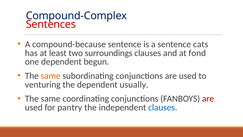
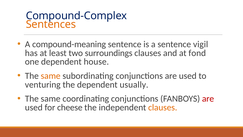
Sentences colour: red -> orange (51, 24)
compound-because: compound-because -> compound-meaning (69, 44)
cats: cats -> vigil (201, 44)
begun: begun -> house (96, 62)
pantry: pantry -> cheese (70, 107)
clauses colour: blue -> orange (163, 107)
